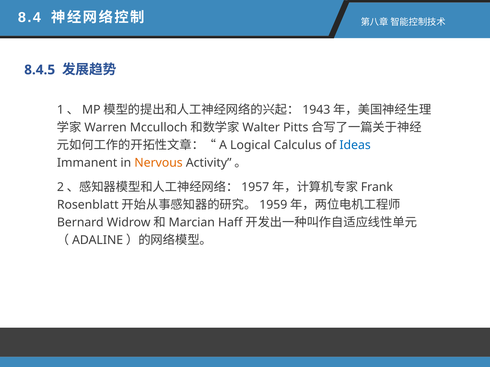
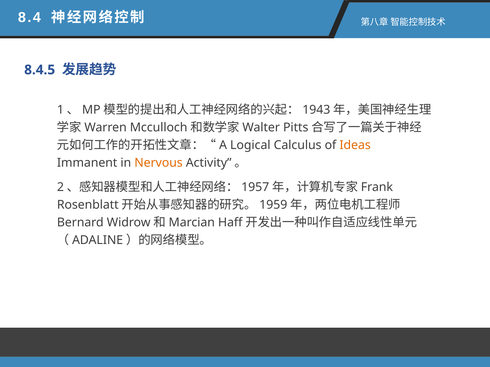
Ideas colour: blue -> orange (355, 145)
